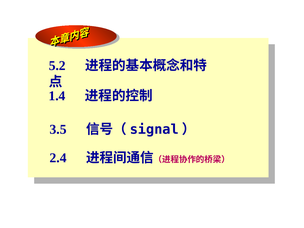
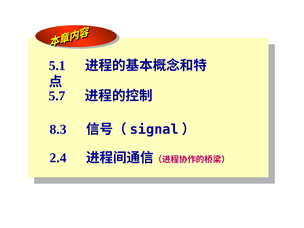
5.2: 5.2 -> 5.1 (57, 66)
1.4: 1.4 -> 5.7 (57, 96)
3.5: 3.5 -> 8.3 (58, 129)
